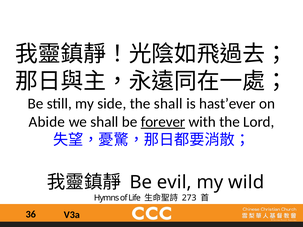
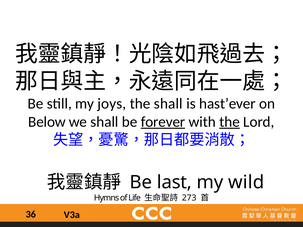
side: side -> joys (112, 104)
Abide: Abide -> Below (47, 122)
the underline: none -> present (230, 122)
evil: evil -> last (174, 183)
